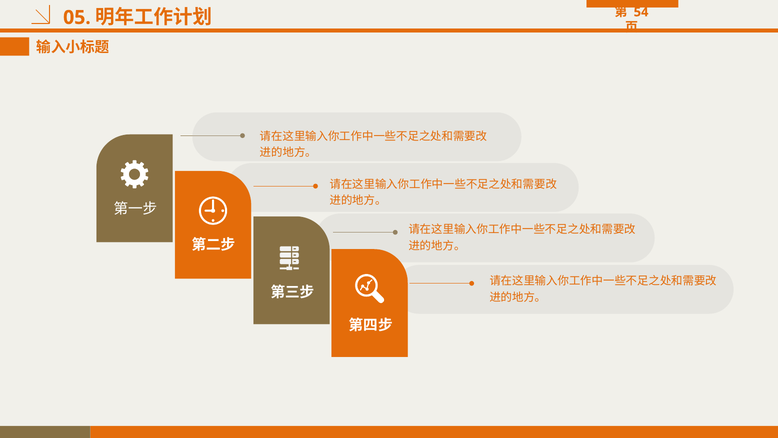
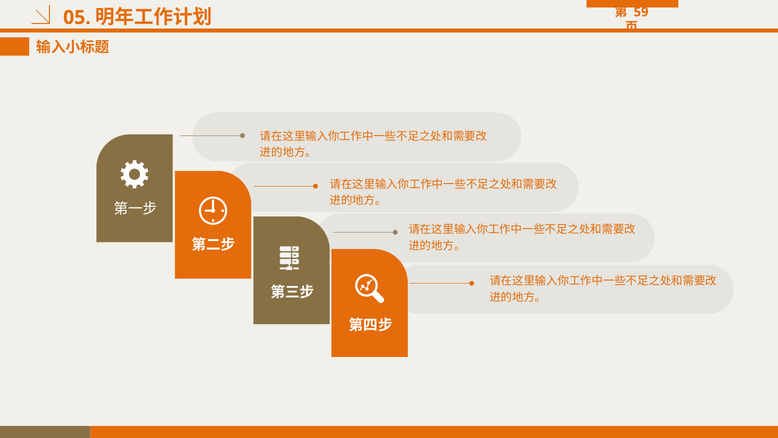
54: 54 -> 59 (641, 12)
